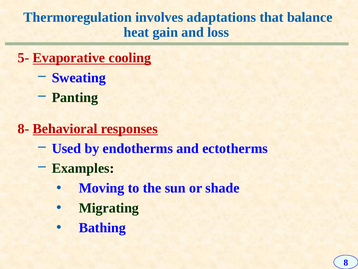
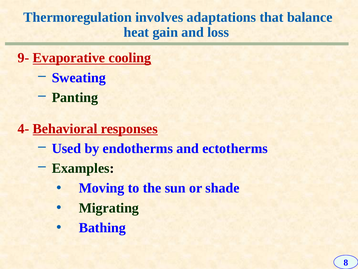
5-: 5- -> 9- (23, 58)
8-: 8- -> 4- (23, 128)
